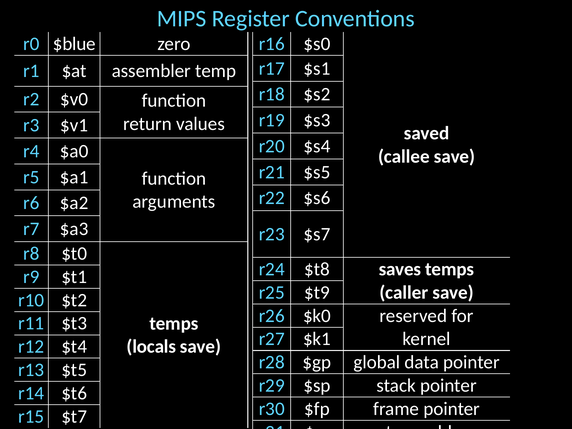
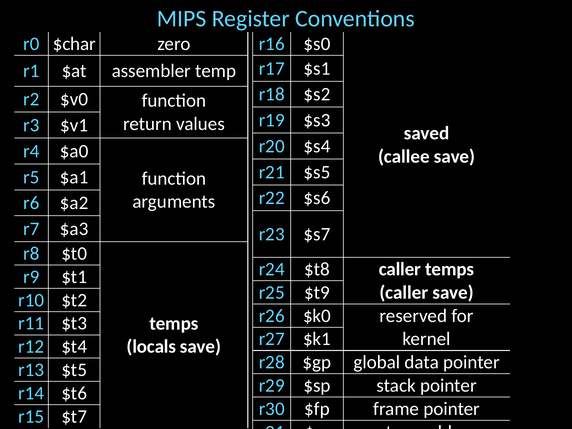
$blue: $blue -> $char (74, 44)
$t8 saves: saves -> caller (400, 269)
